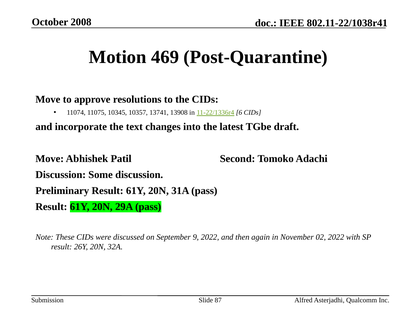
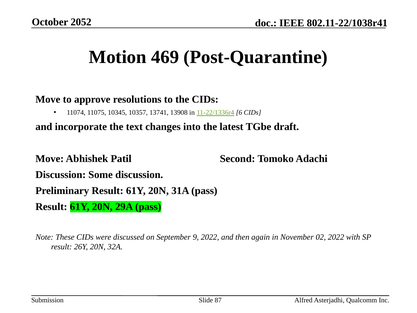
2008: 2008 -> 2052 (81, 22)
